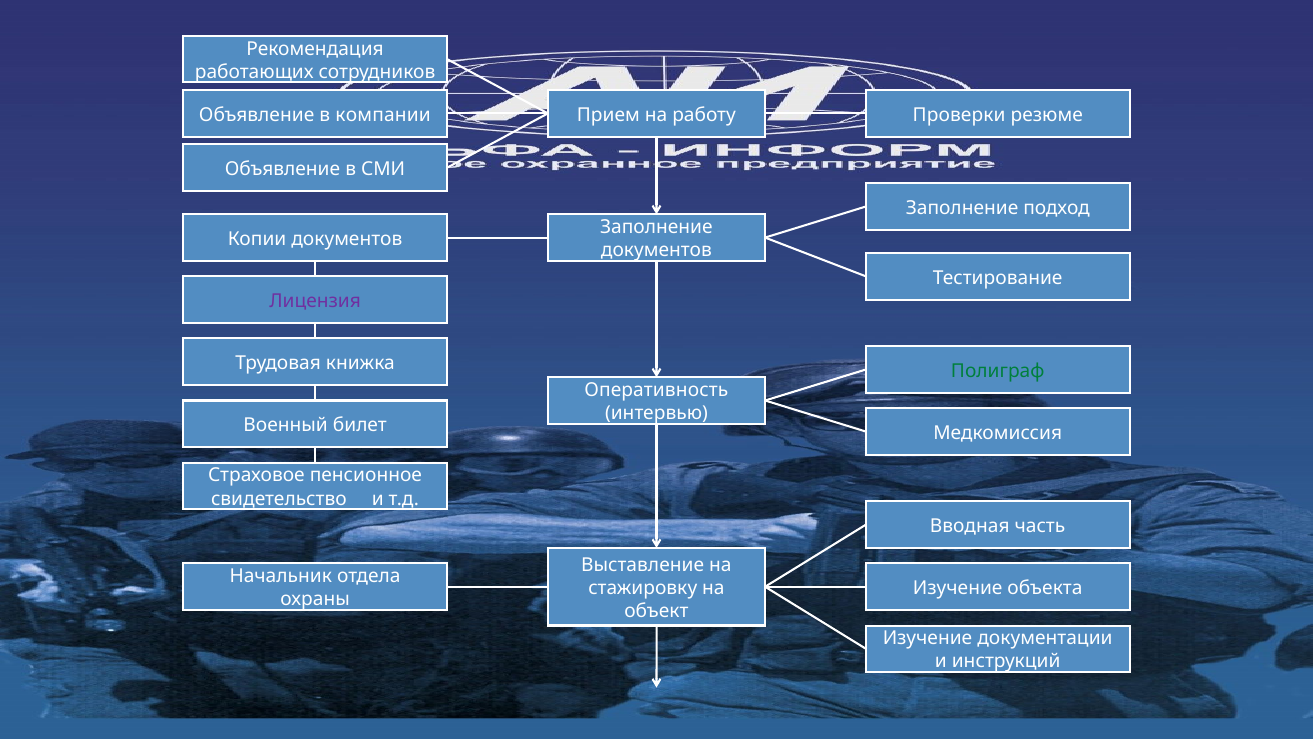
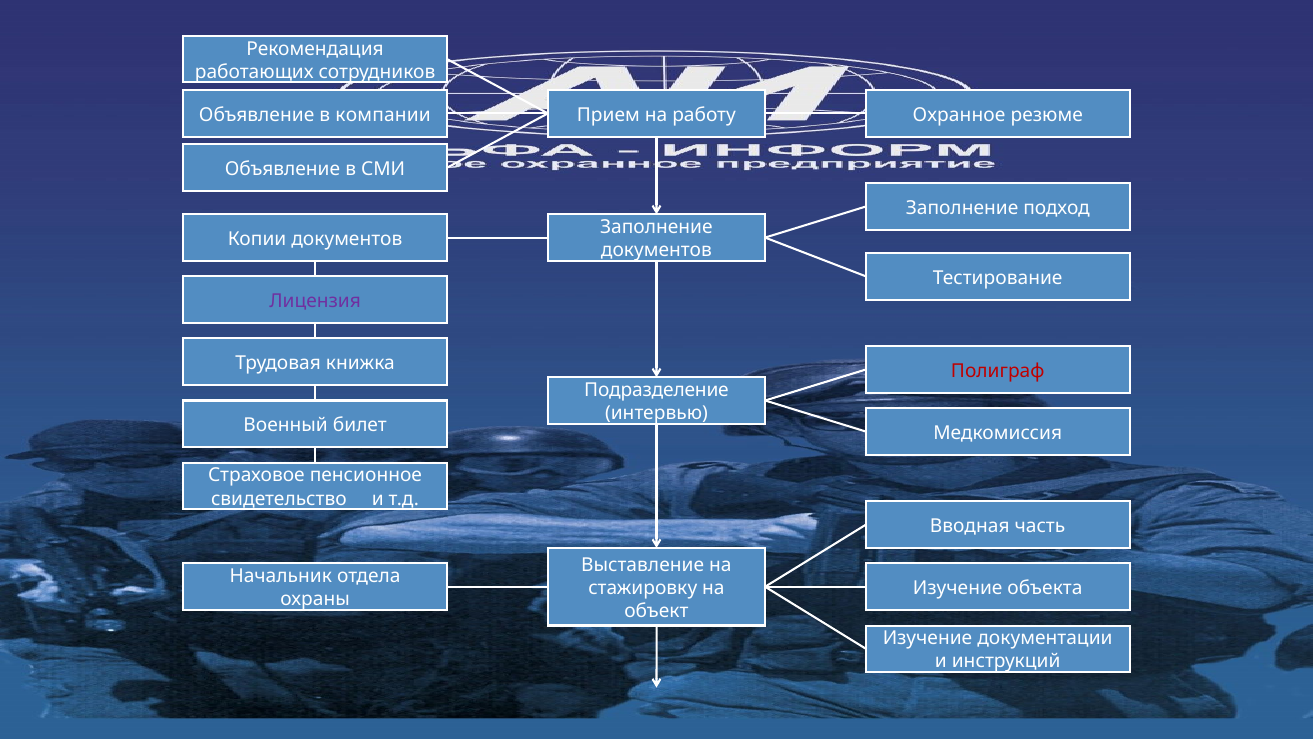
Проверки: Проверки -> Охранное (959, 115)
Полиграф colour: green -> red (998, 371)
Оперативность: Оперативность -> Подразделение (656, 390)
